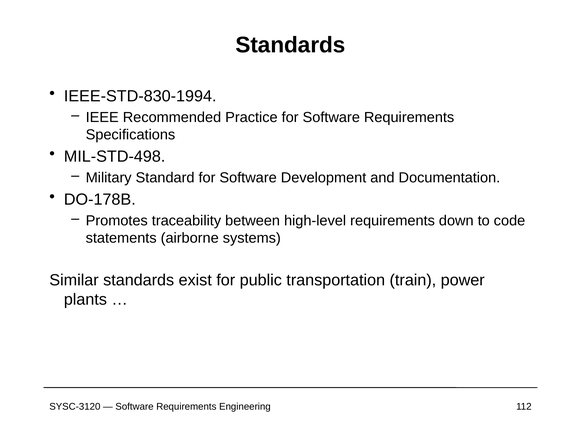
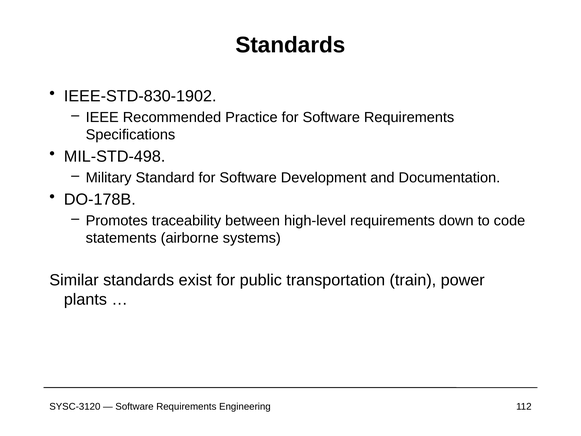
IEEE-STD-830-1994: IEEE-STD-830-1994 -> IEEE-STD-830-1902 (140, 96)
